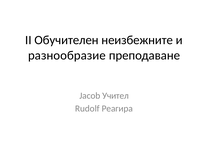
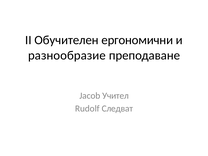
неизбежните: неизбежните -> ергономични (137, 40)
Реагира: Реагира -> Следват (117, 109)
